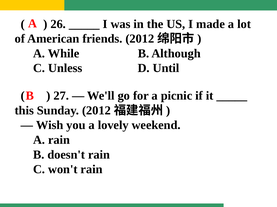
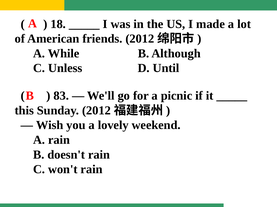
26: 26 -> 18 (58, 24)
27: 27 -> 83 (61, 96)
